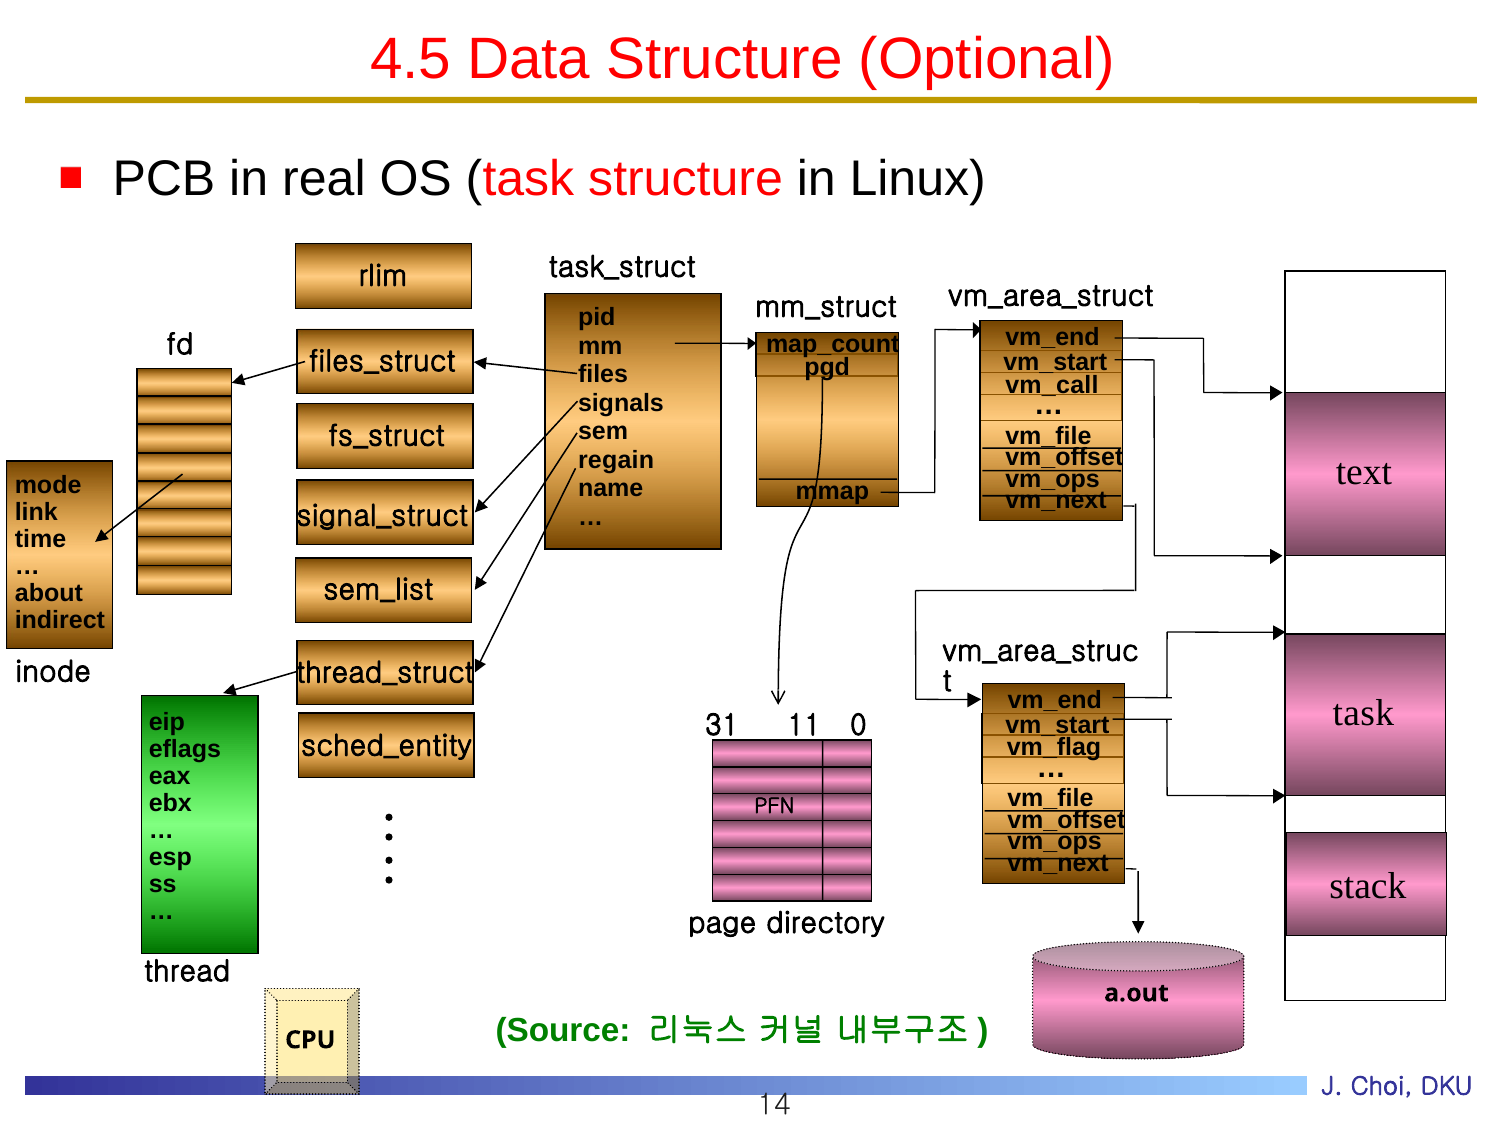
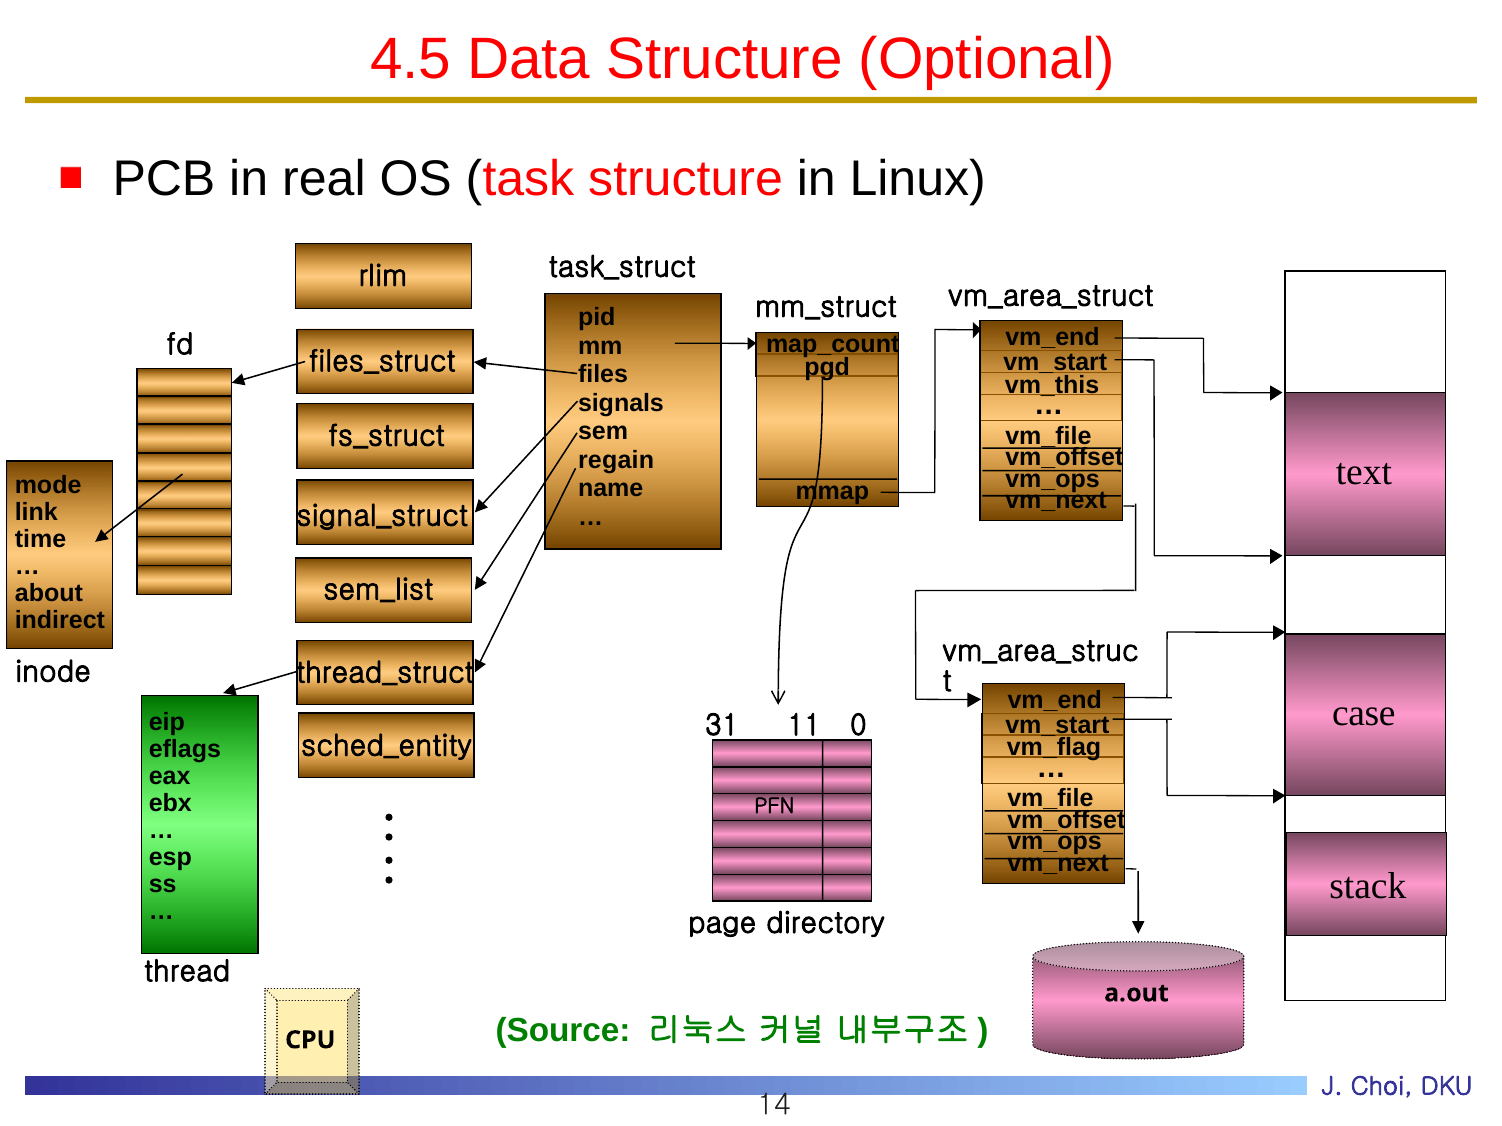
vm_call: vm_call -> vm_this (1052, 385)
task: task -> case (1364, 713)
